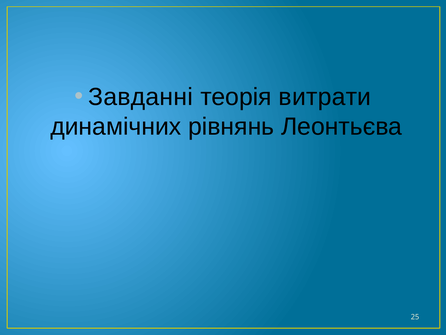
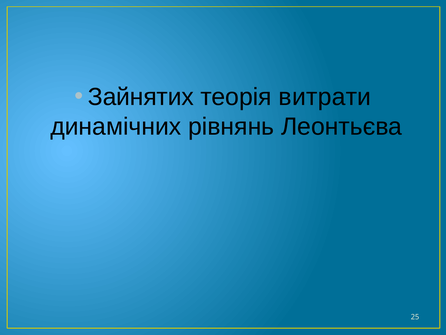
Завданні: Завданні -> Зайнятих (141, 97)
